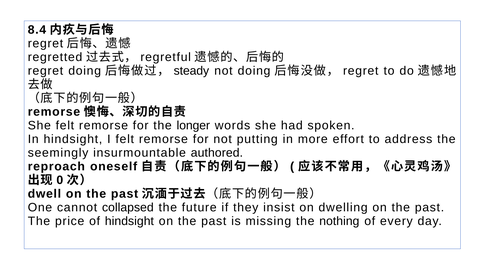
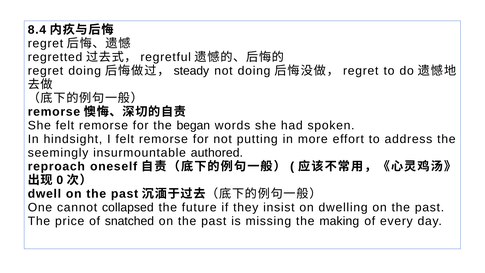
longer: longer -> began (193, 125)
of hindsight: hindsight -> snatched (129, 221)
nothing: nothing -> making (339, 221)
